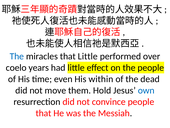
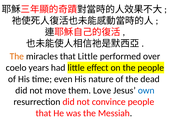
The colour: blue -> orange (17, 56)
within: within -> nature (101, 79)
Hold: Hold -> Love (102, 90)
